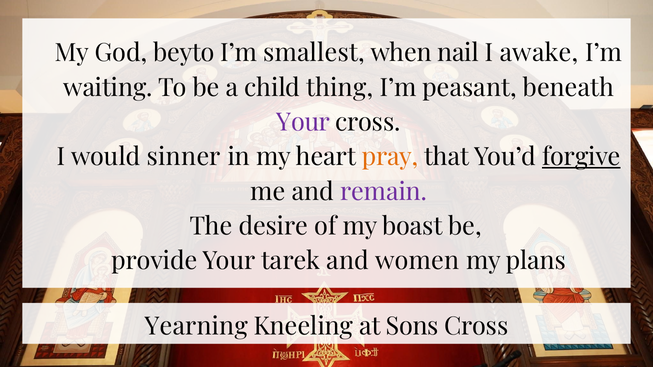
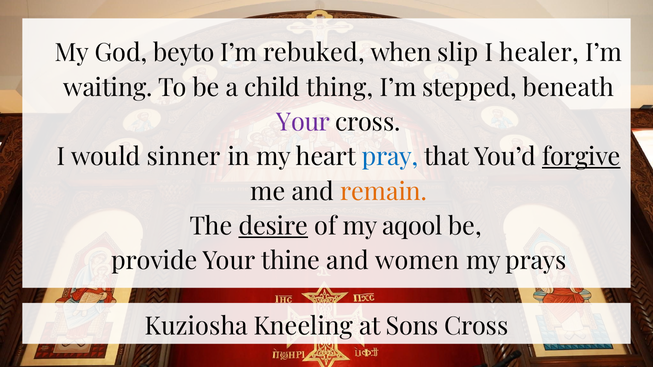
smallest: smallest -> rebuked (314, 53)
nail: nail -> slip (458, 53)
awake: awake -> healer (539, 53)
peasant: peasant -> stepped (470, 88)
pray colour: orange -> blue (390, 157)
remain colour: purple -> orange (384, 192)
desire underline: none -> present (273, 227)
boast: boast -> aqool (412, 227)
tarek: tarek -> thine (291, 261)
plans: plans -> prays (536, 261)
Yearning: Yearning -> Kuziosha (196, 327)
